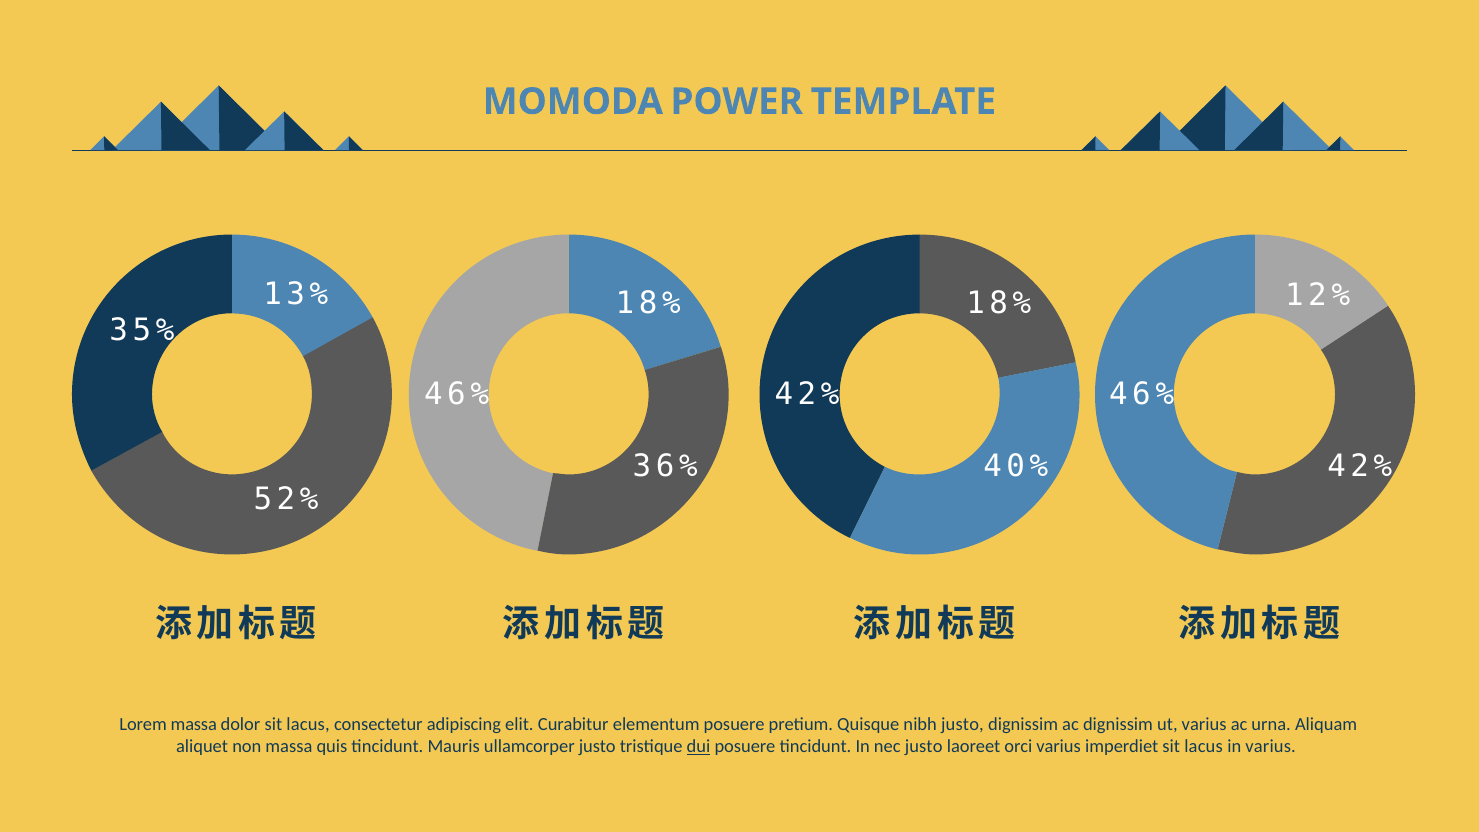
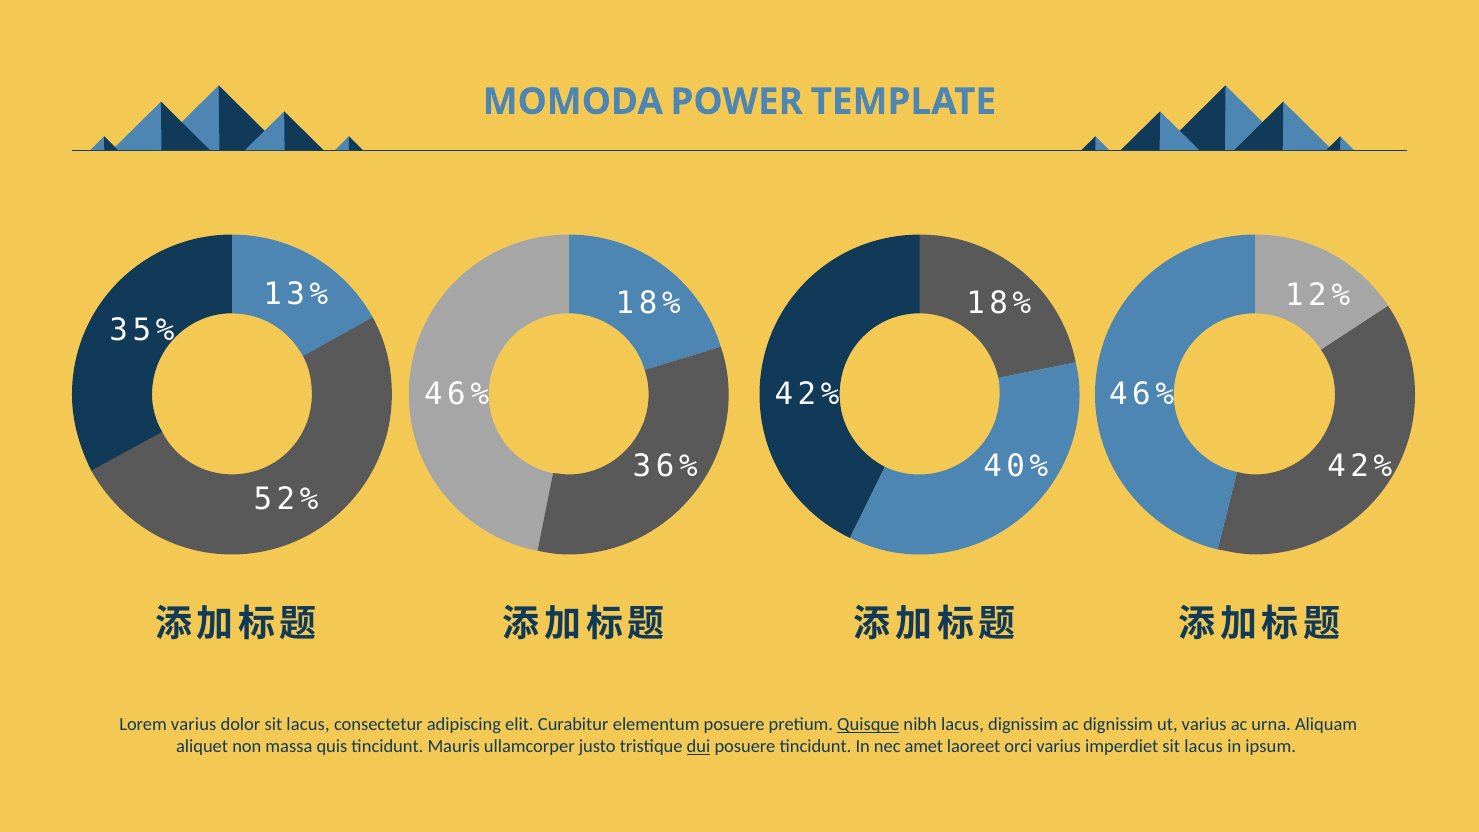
Lorem massa: massa -> varius (194, 725)
Quisque underline: none -> present (868, 725)
nibh justo: justo -> lacus (962, 725)
nec justo: justo -> amet (924, 747)
in varius: varius -> ipsum (1271, 747)
